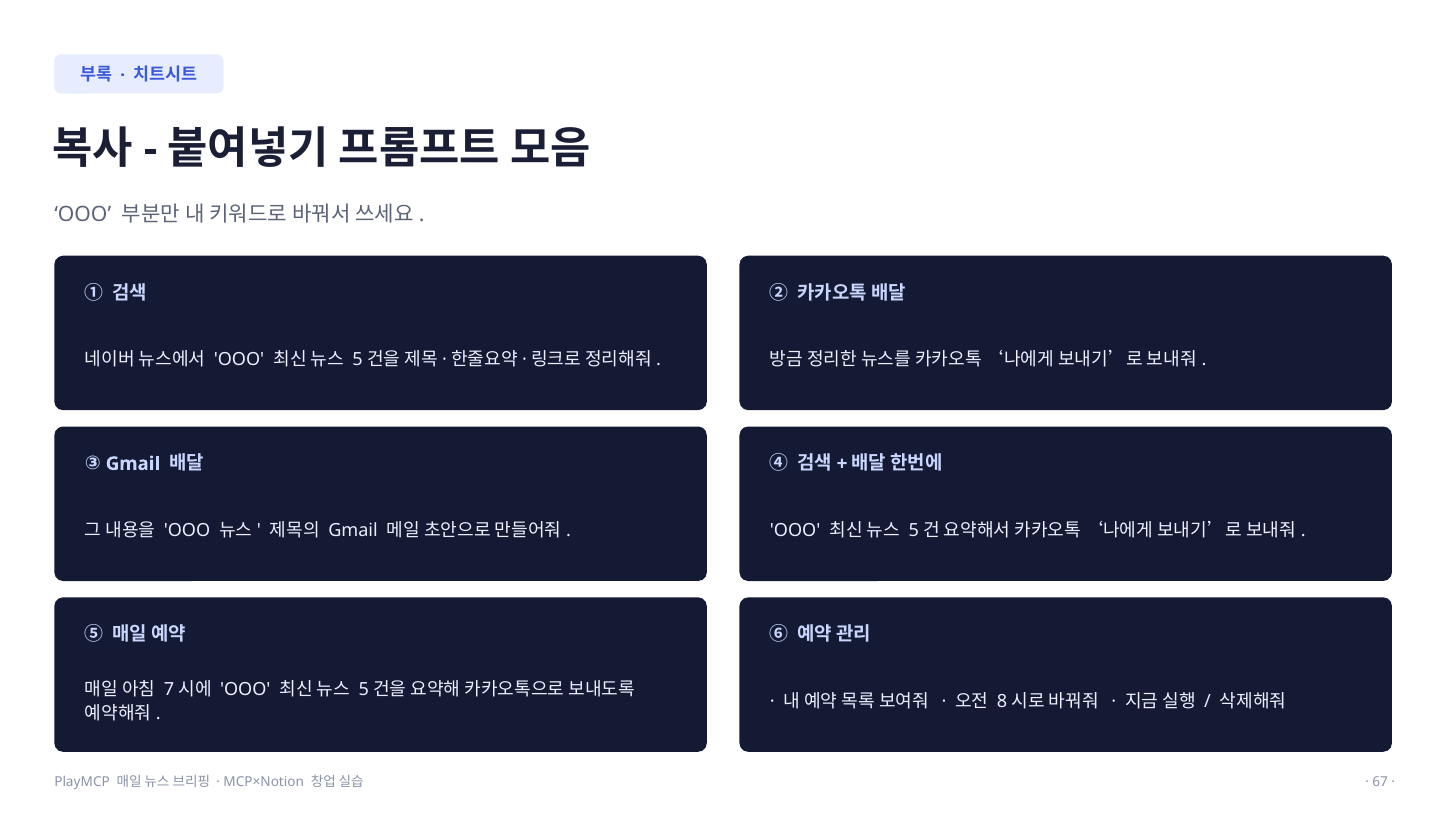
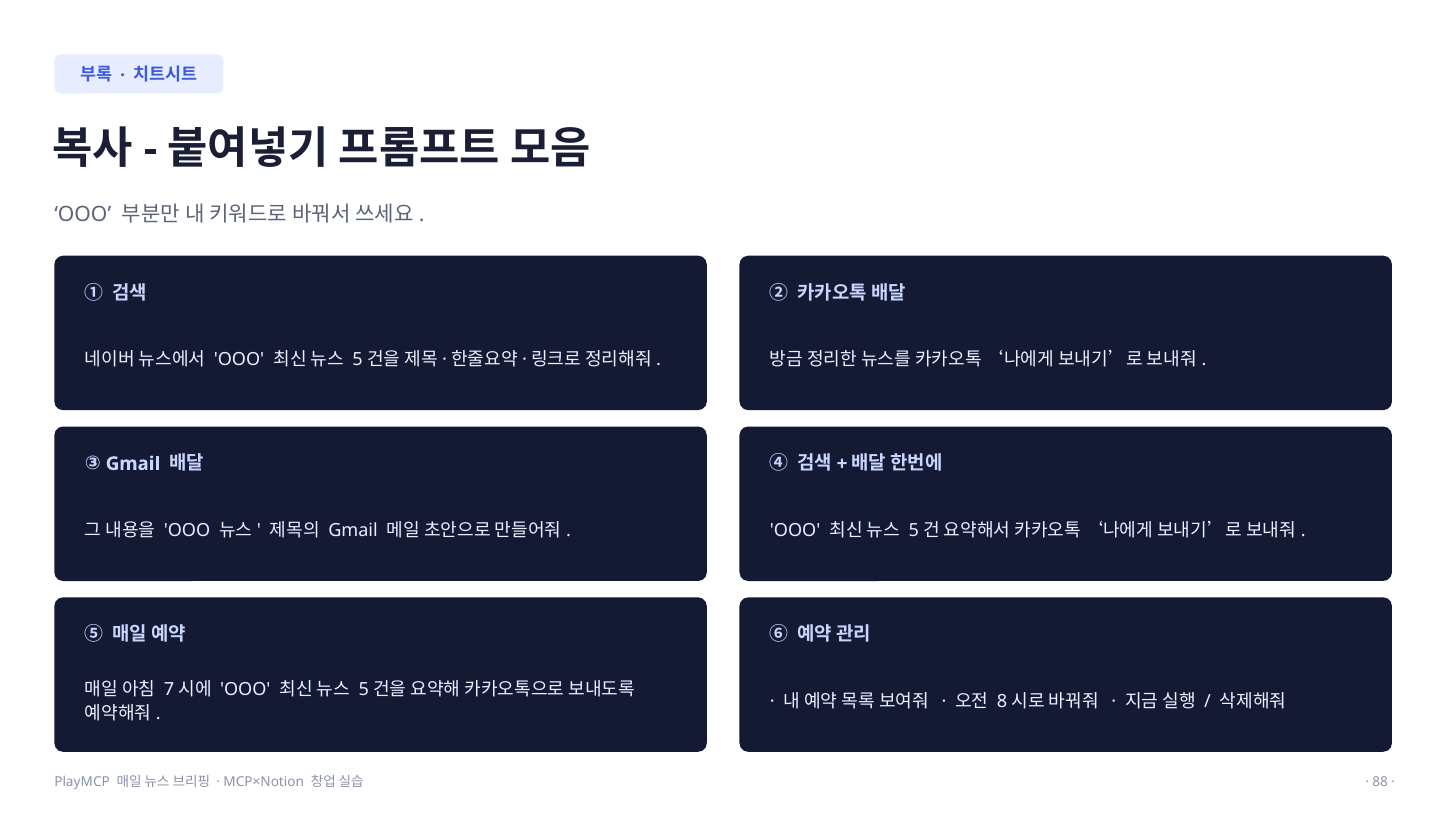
67: 67 -> 88 (1380, 782)
